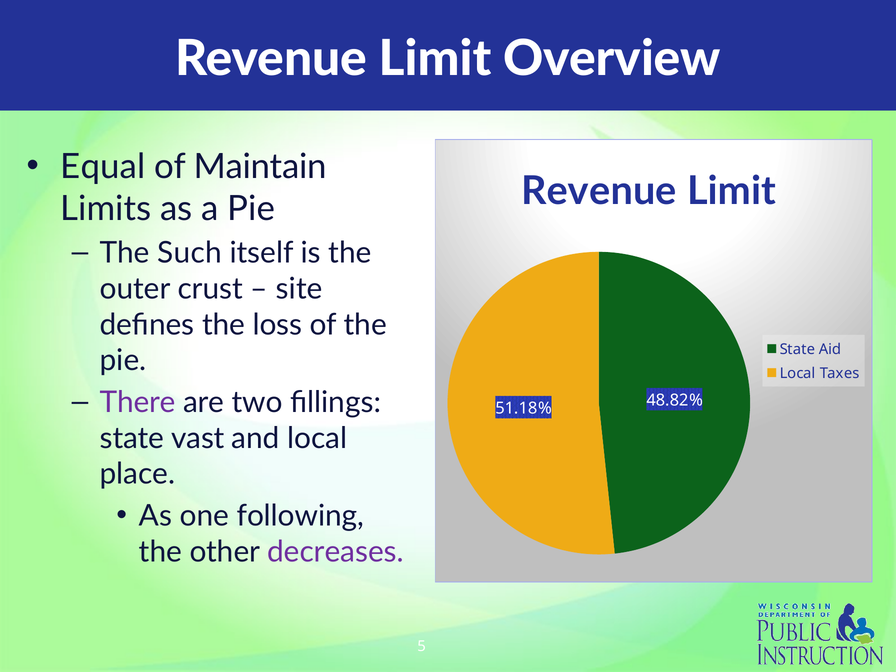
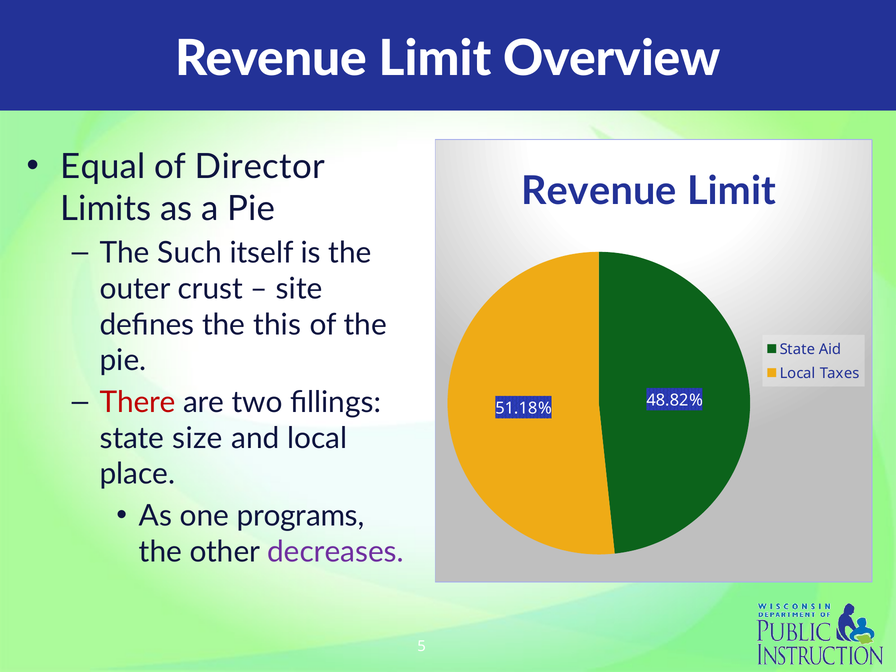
Maintain: Maintain -> Director (260, 167)
loss: loss -> this (277, 325)
There colour: purple -> red (138, 402)
vast: vast -> size (198, 438)
following: following -> programs (300, 516)
